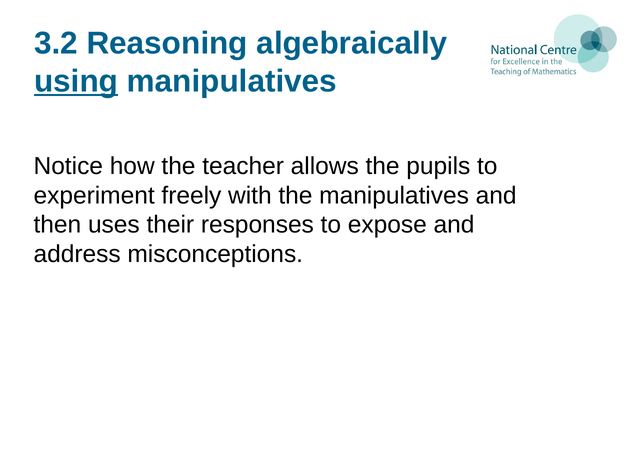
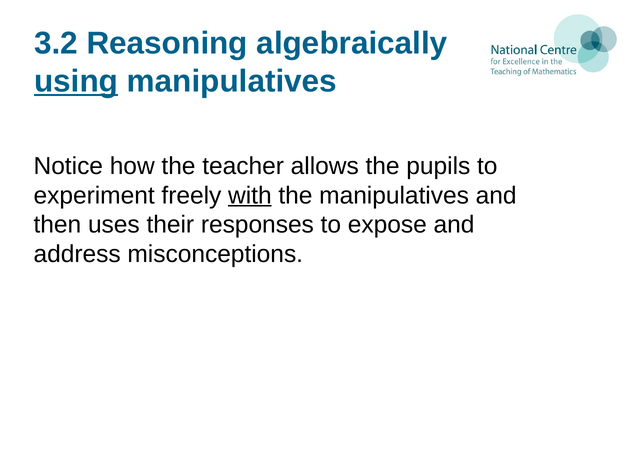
with underline: none -> present (250, 196)
